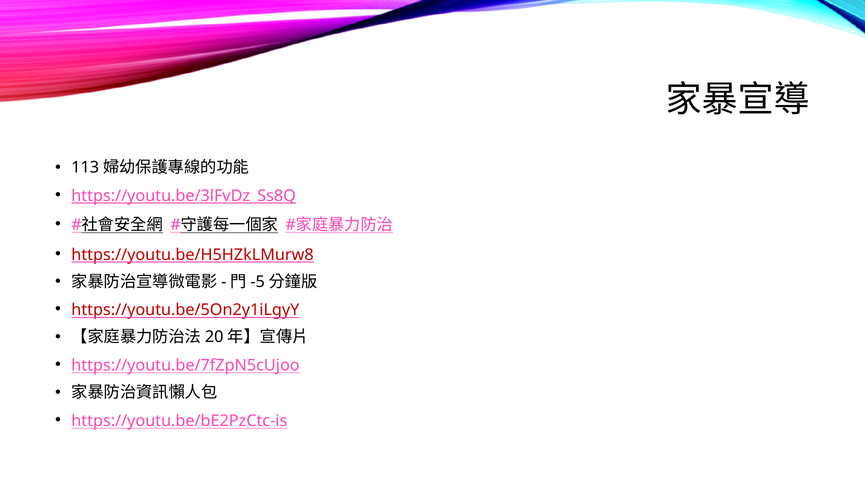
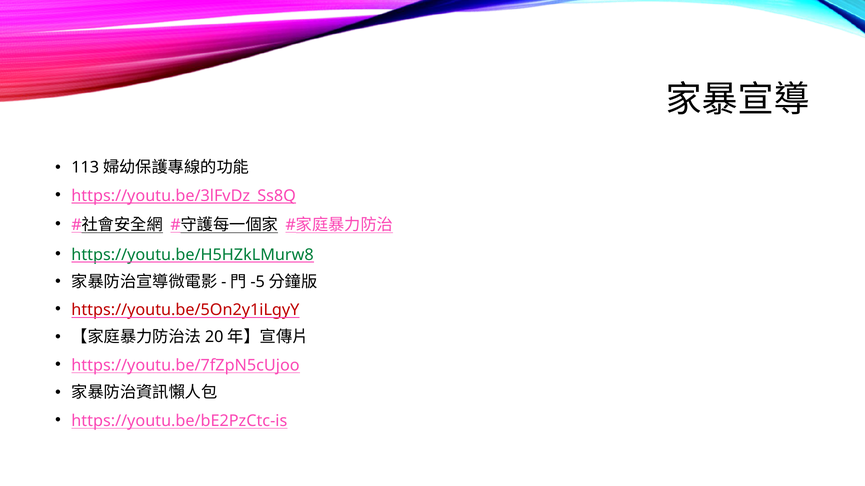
https://youtu.be/H5HZkLMurw8 colour: red -> green (193, 255)
